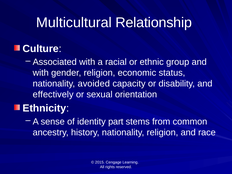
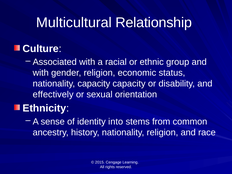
nationality avoided: avoided -> capacity (94, 84)
part: part -> into (116, 122)
